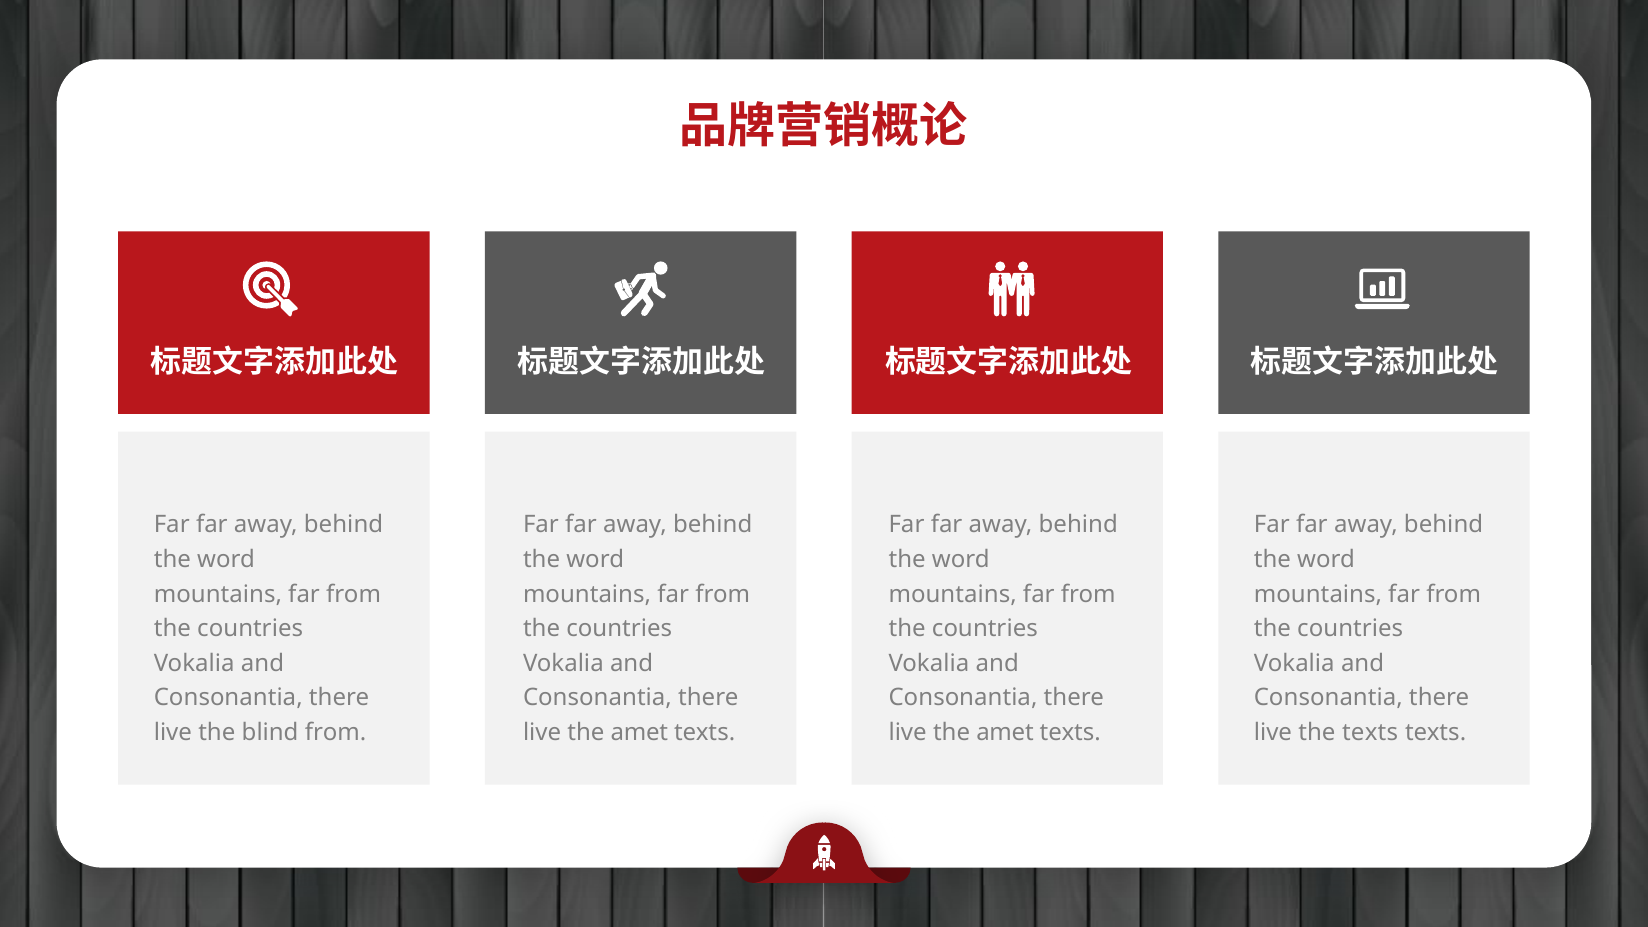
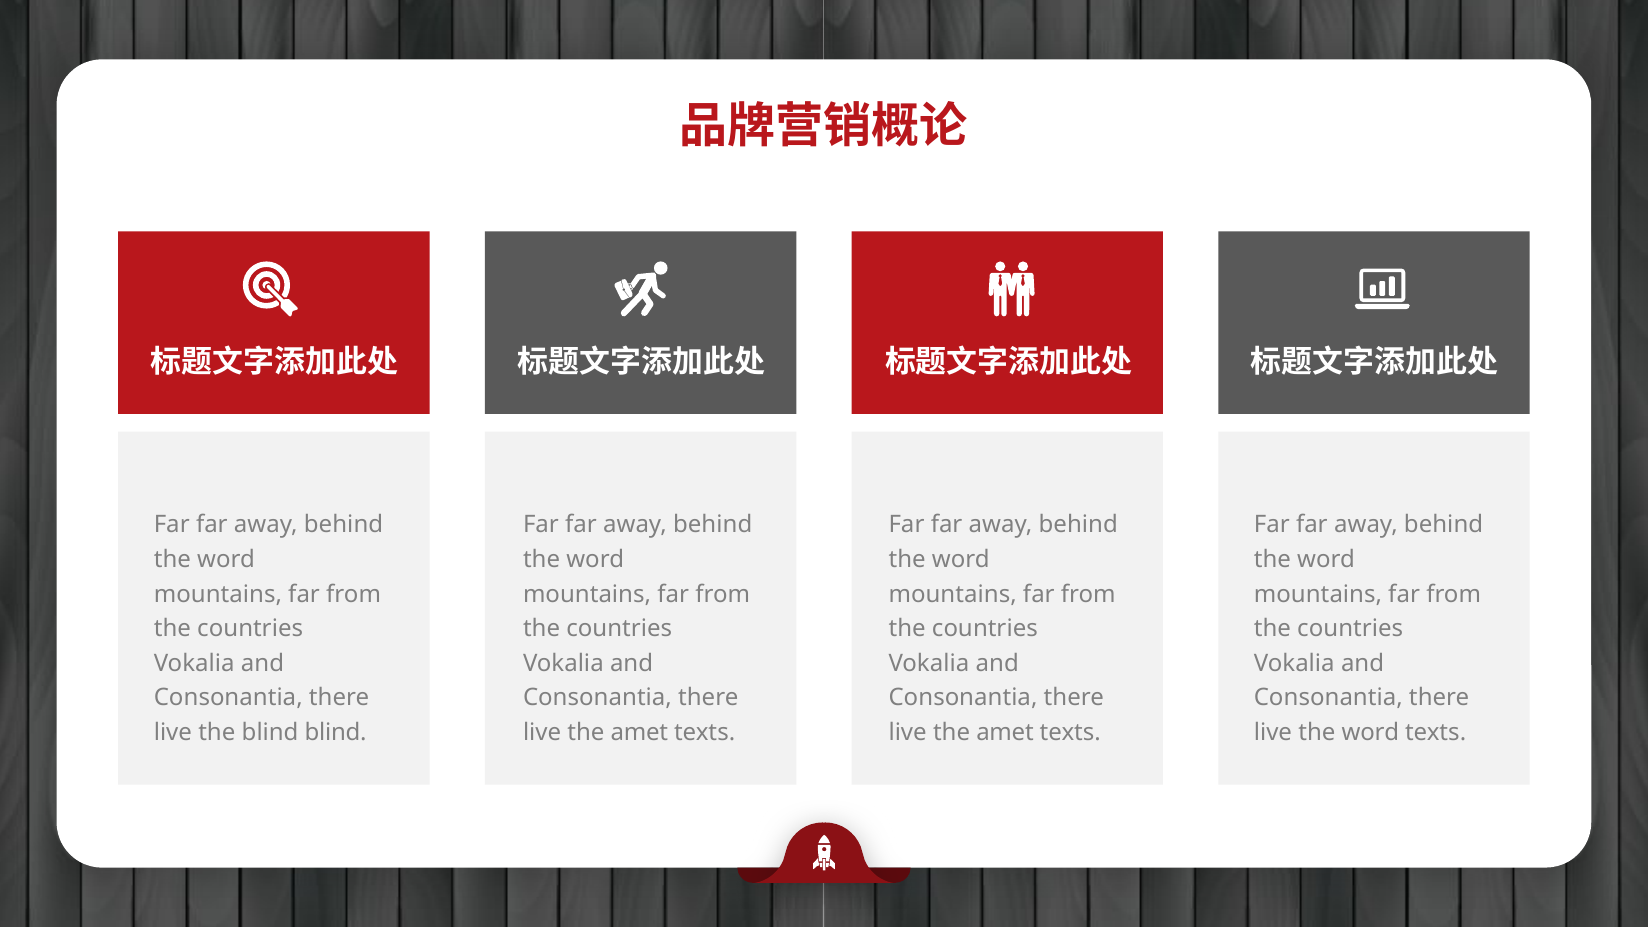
blind from: from -> blind (336, 733)
live the texts: texts -> word (1370, 733)
